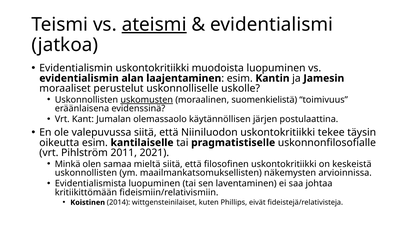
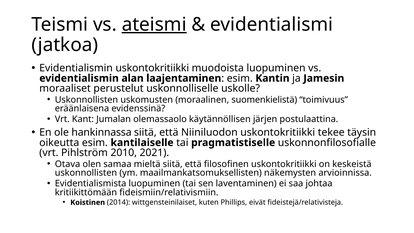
uskomusten underline: present -> none (147, 100)
valepuvussa: valepuvussa -> hankinnassa (102, 132)
2011: 2011 -> 2010 (124, 153)
Minkä: Minkä -> Otava (68, 164)
